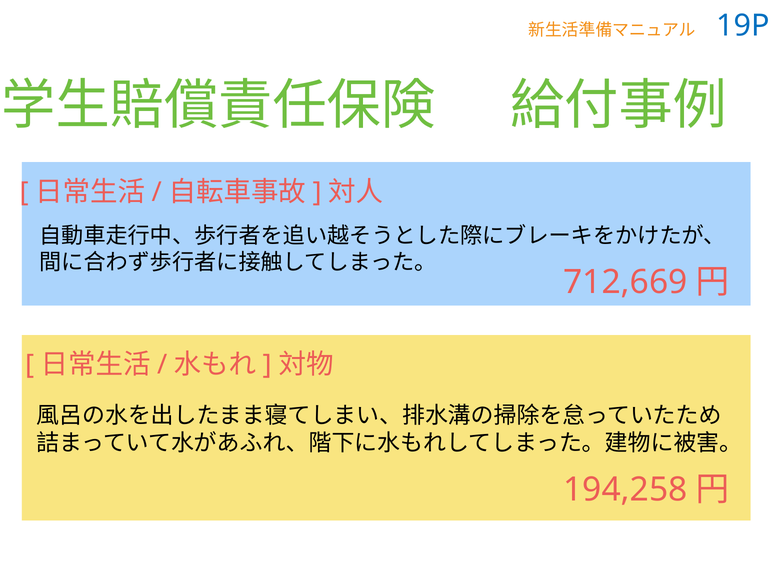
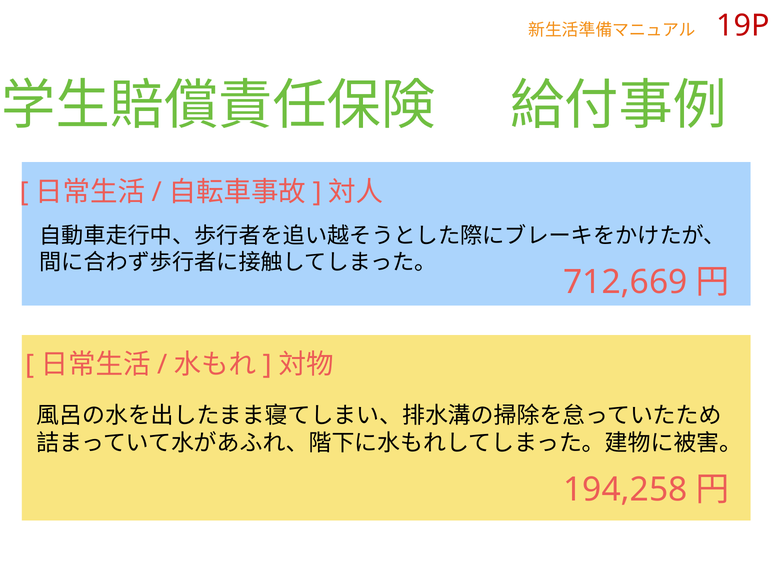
19P colour: blue -> red (743, 26)
